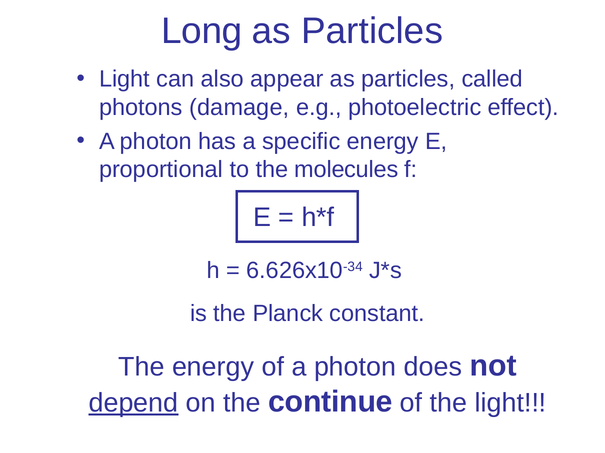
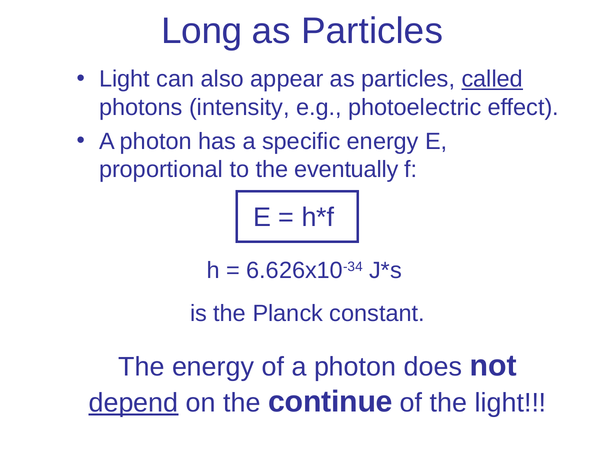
called underline: none -> present (492, 79)
damage: damage -> intensity (239, 108)
molecules: molecules -> eventually (346, 170)
